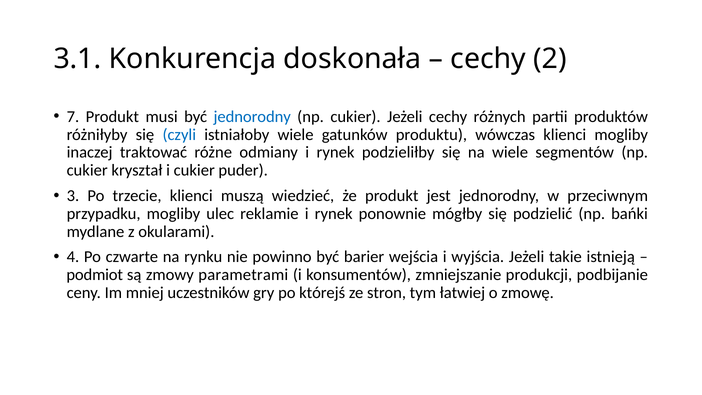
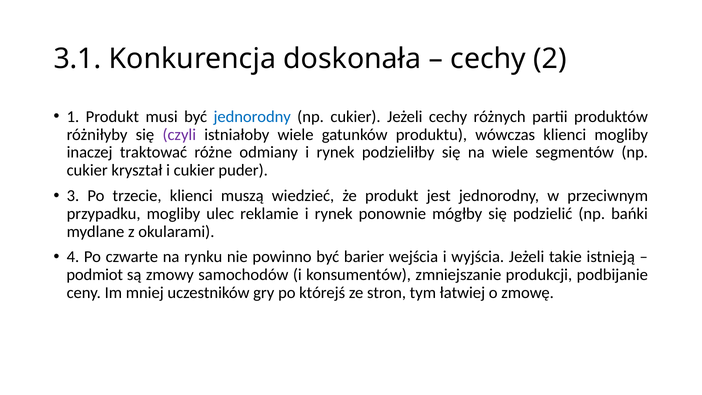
7: 7 -> 1 (73, 117)
czyli colour: blue -> purple (179, 135)
parametrami: parametrami -> samochodów (243, 275)
